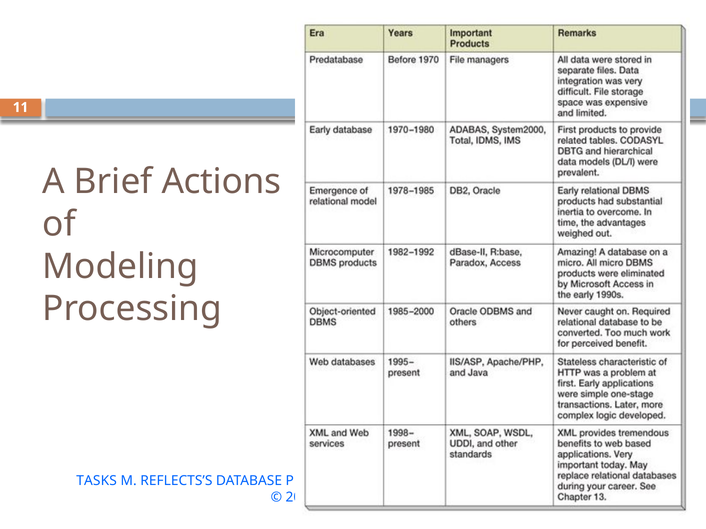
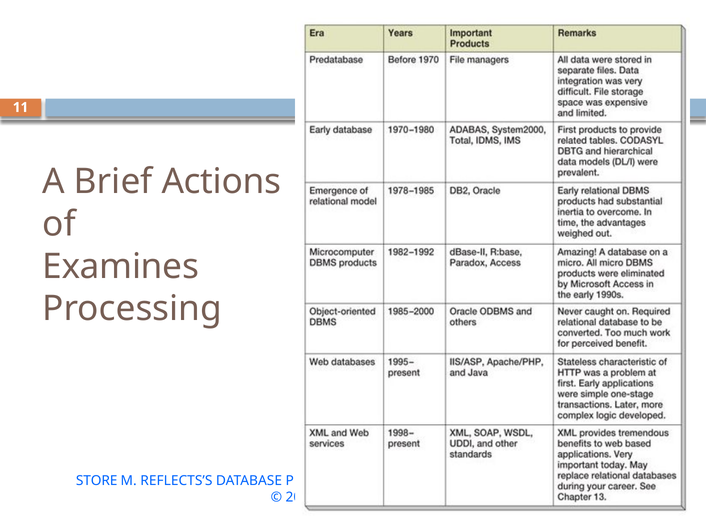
Modeling: Modeling -> Examines (121, 267)
TASKS: TASKS -> STORE (97, 481)
